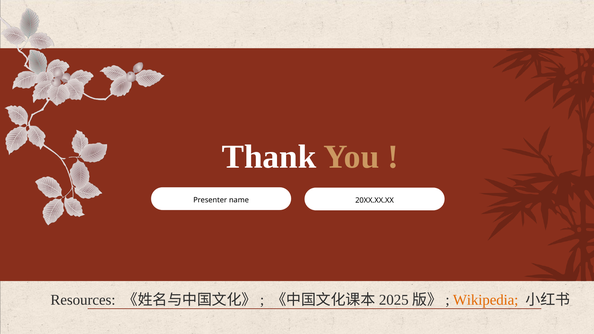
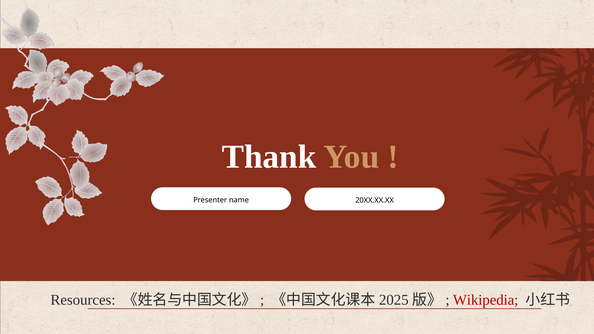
Wikipedia colour: orange -> red (486, 300)
